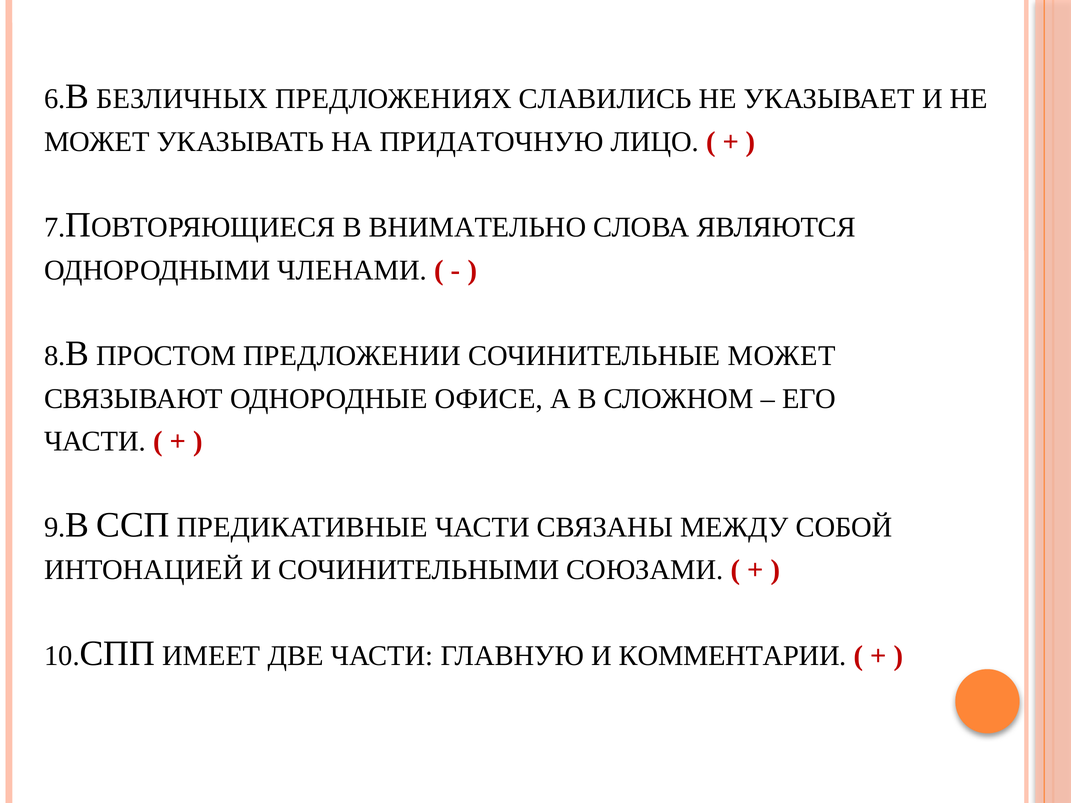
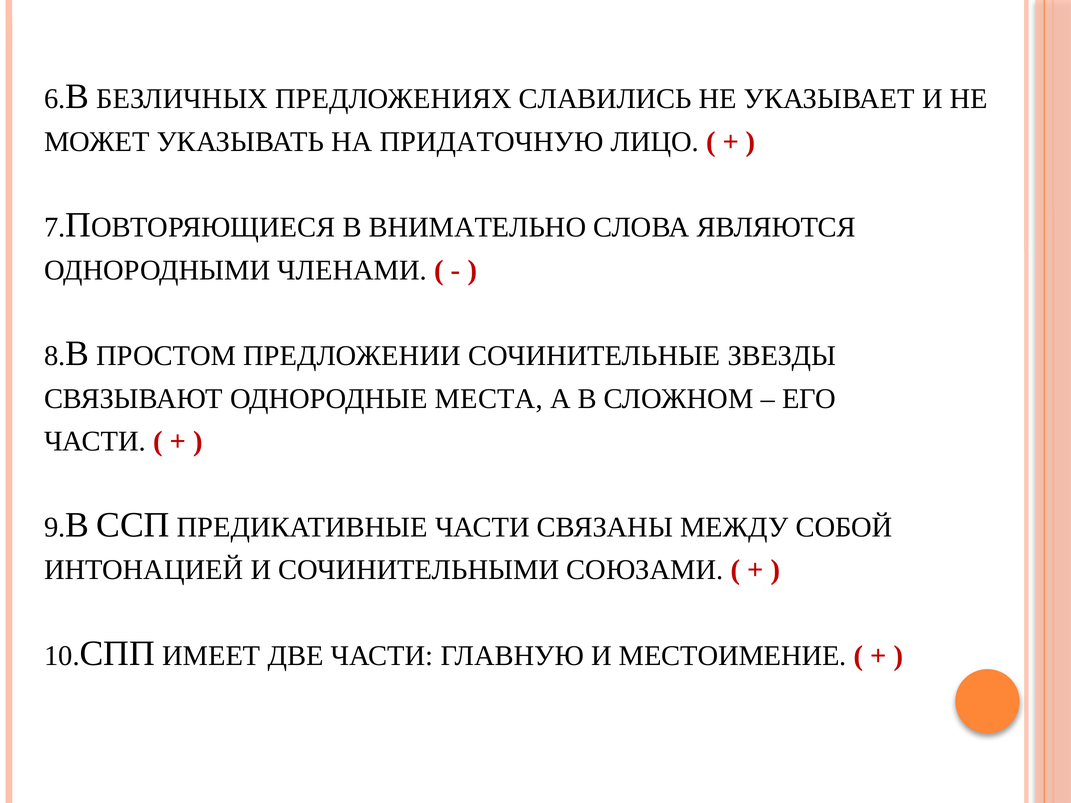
СОЧИНИТЕЛЬНЫЕ МОЖЕТ: МОЖЕТ -> ЗВЕЗДЫ (782, 356)
ОФИСЕ: ОФИСЕ -> МЕСТА (489, 399)
КОММЕНТАРИИ: КОММЕНТАРИИ -> МЕСТОИМЕНИЕ (733, 656)
